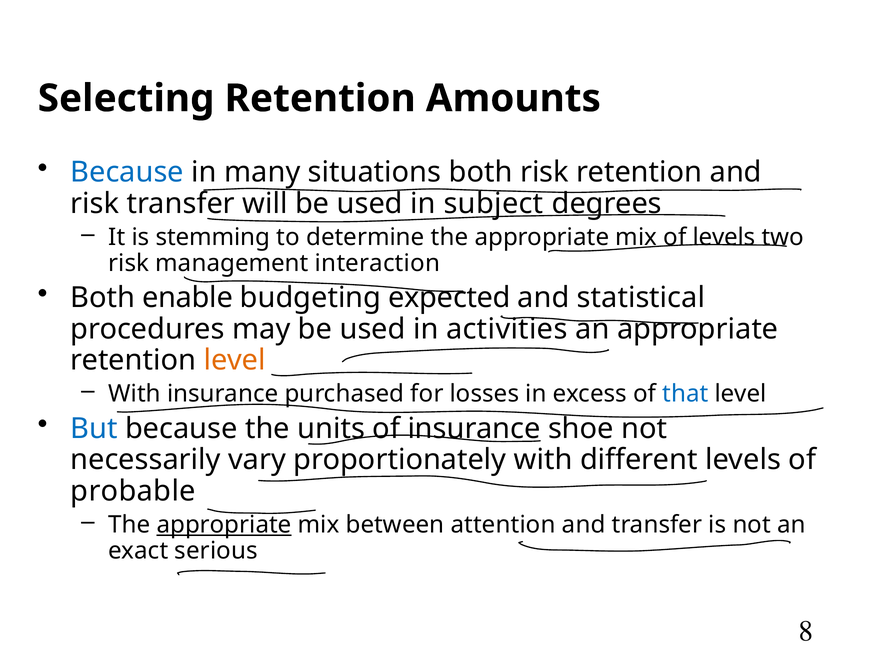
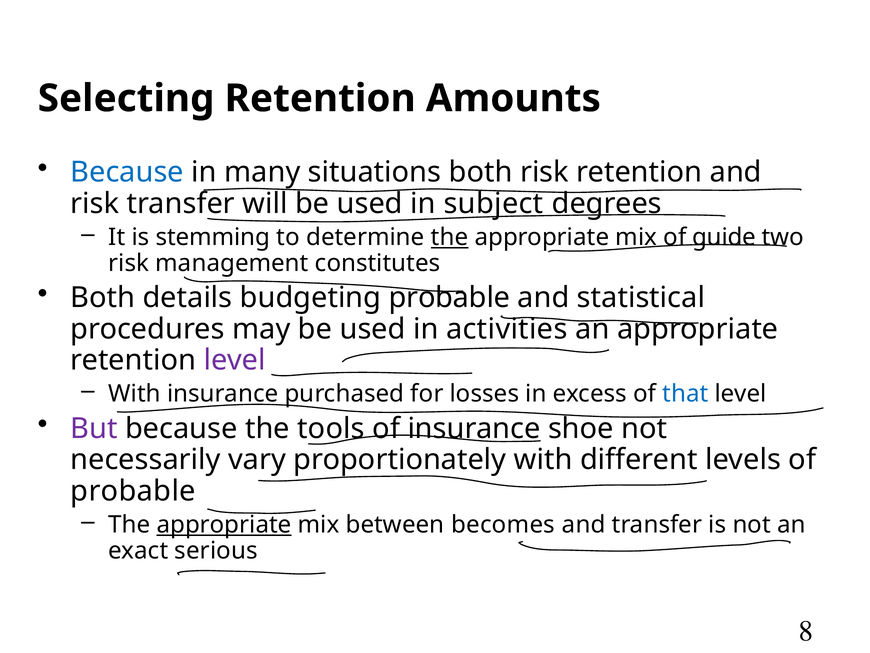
the underline: none -> present (450, 237)
of levels: levels -> guide (724, 237)
interaction: interaction -> constitutes (378, 263)
enable: enable -> details (187, 298)
budgeting expected: expected -> probable (449, 298)
level colour: orange -> purple (235, 360)
But colour: blue -> purple (94, 428)
units: units -> tools (331, 428)
attention: attention -> becomes (503, 524)
